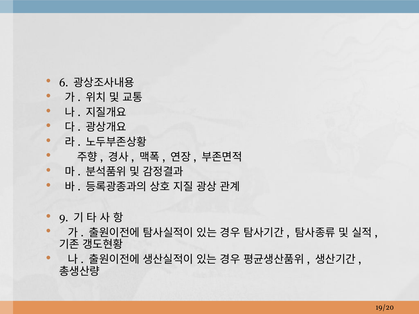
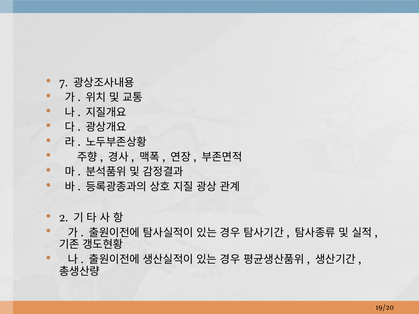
6: 6 -> 7 (64, 83)
9: 9 -> 2 (64, 218)
